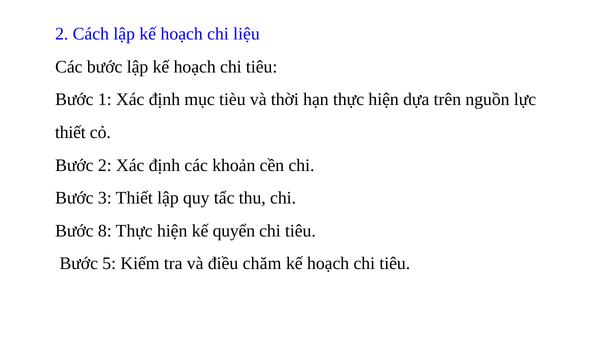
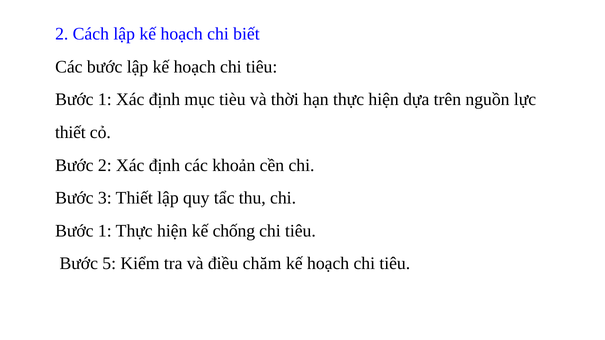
liệu: liệu -> biết (246, 34)
8: 8 -> 1 (105, 231)
quyển: quyển -> chống (234, 231)
